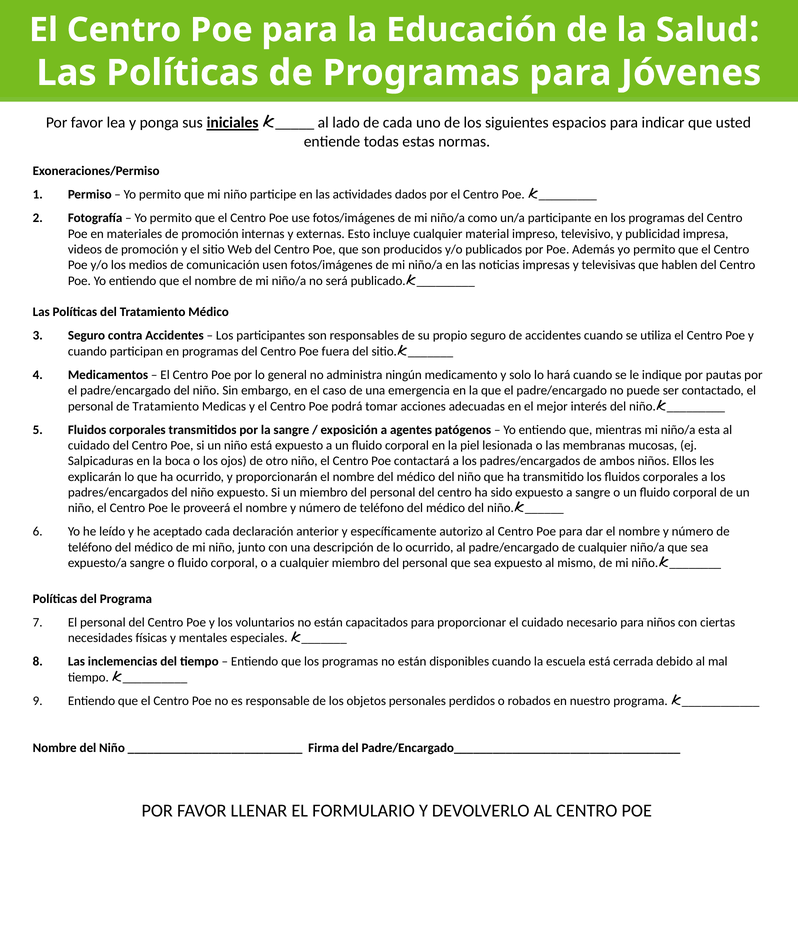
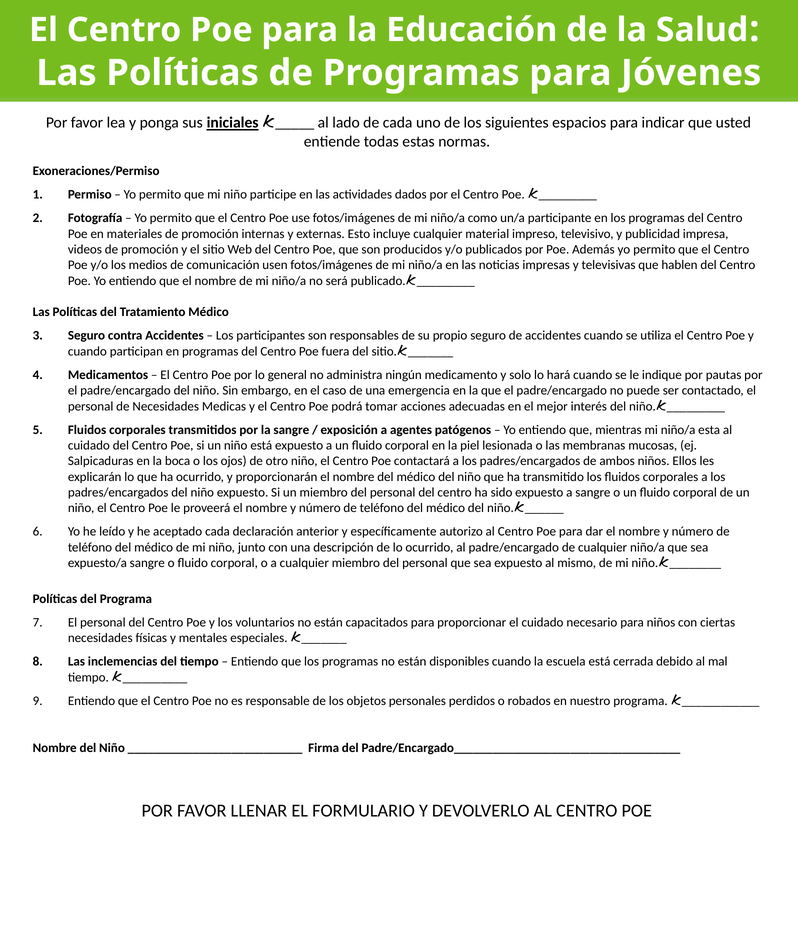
de Tratamiento: Tratamiento -> Necesidades (166, 406)
